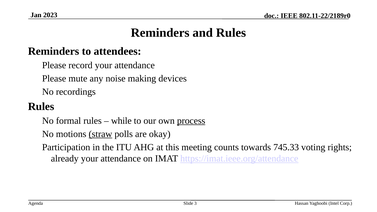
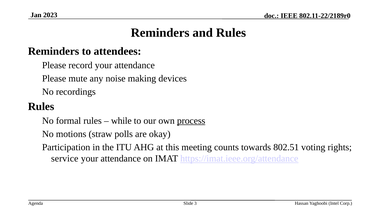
straw underline: present -> none (100, 134)
745.33: 745.33 -> 802.51 (286, 147)
already: already -> service (65, 159)
